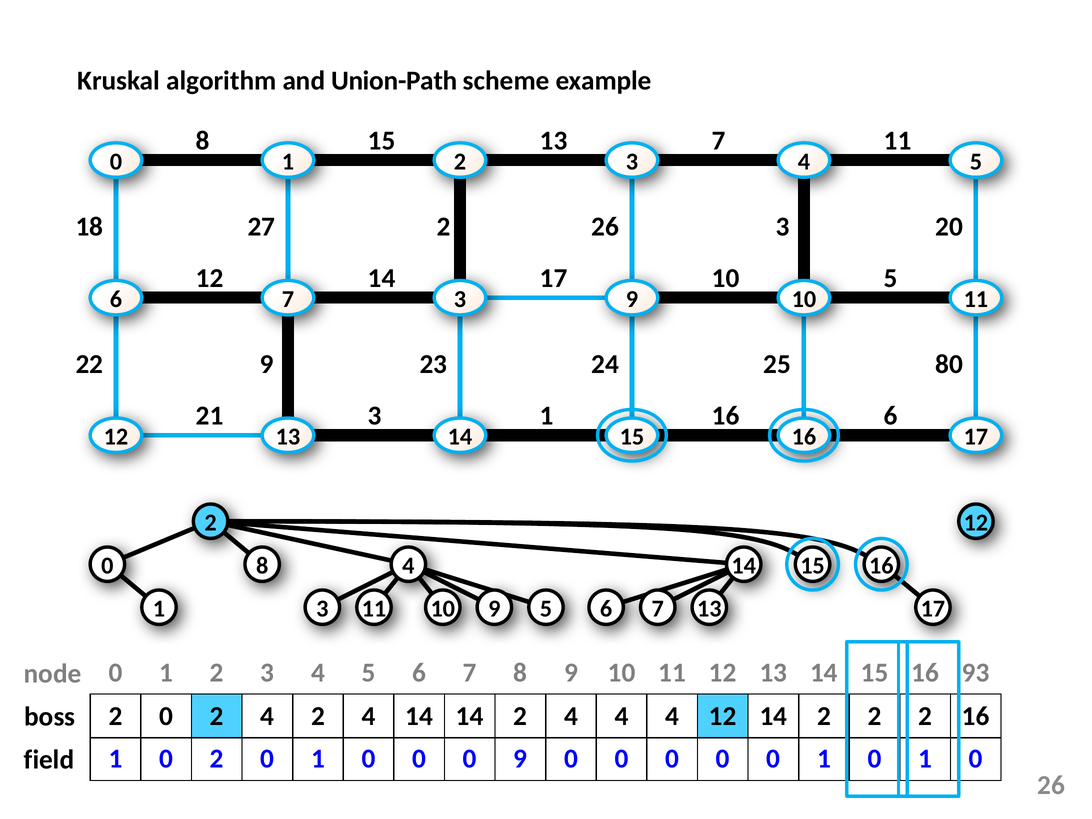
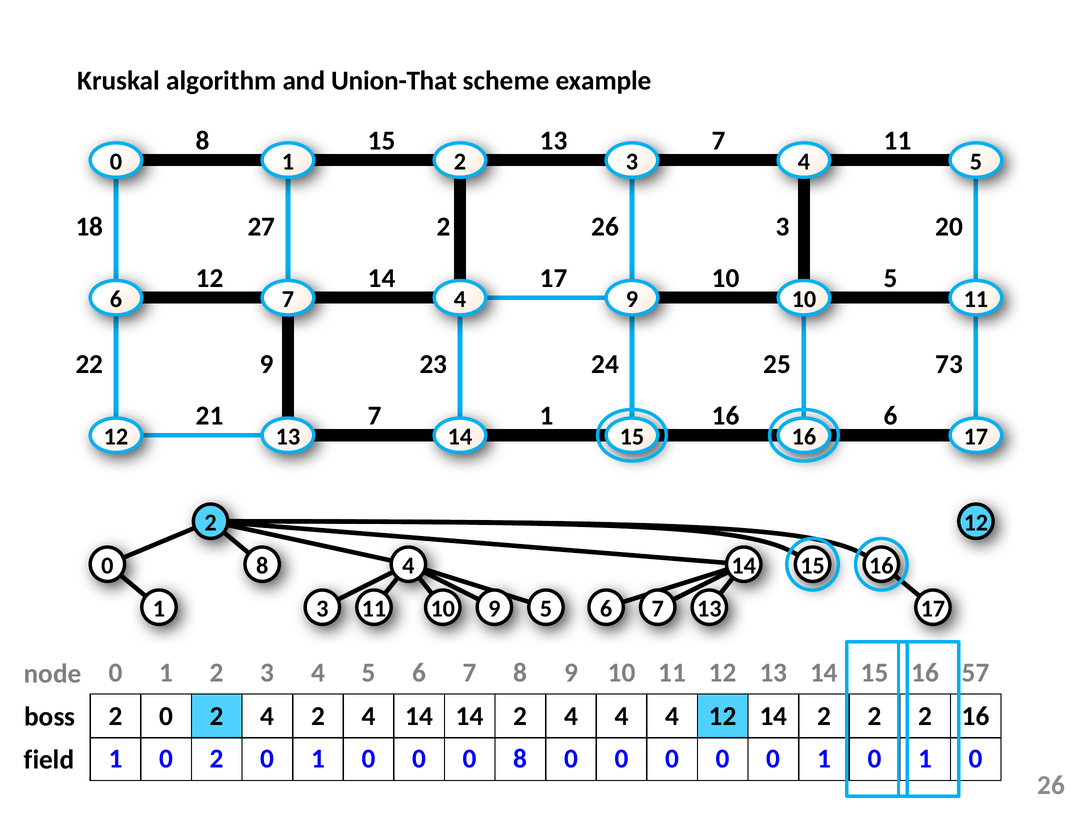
Union-Path: Union-Path -> Union-That (394, 81)
7 3: 3 -> 4 (460, 299)
80: 80 -> 73 (949, 364)
21 3: 3 -> 7 (375, 416)
93: 93 -> 57 (976, 673)
0 9: 9 -> 8 (520, 759)
